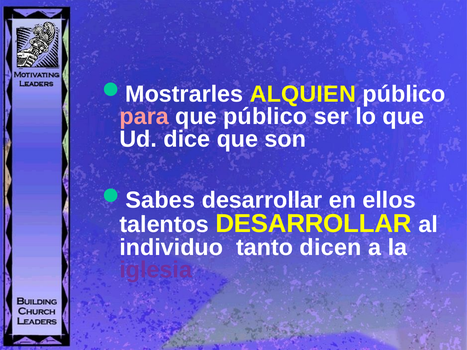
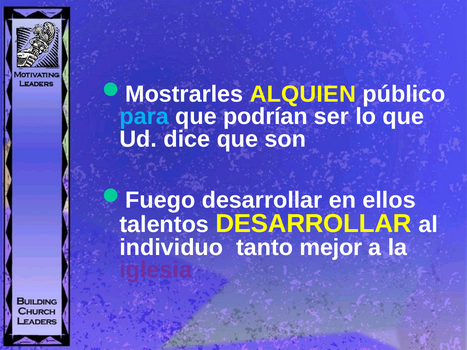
para colour: pink -> light blue (144, 117)
que público: público -> podrían (265, 117)
Sabes: Sabes -> Fuego (160, 200)
dicen: dicen -> mejor (331, 248)
